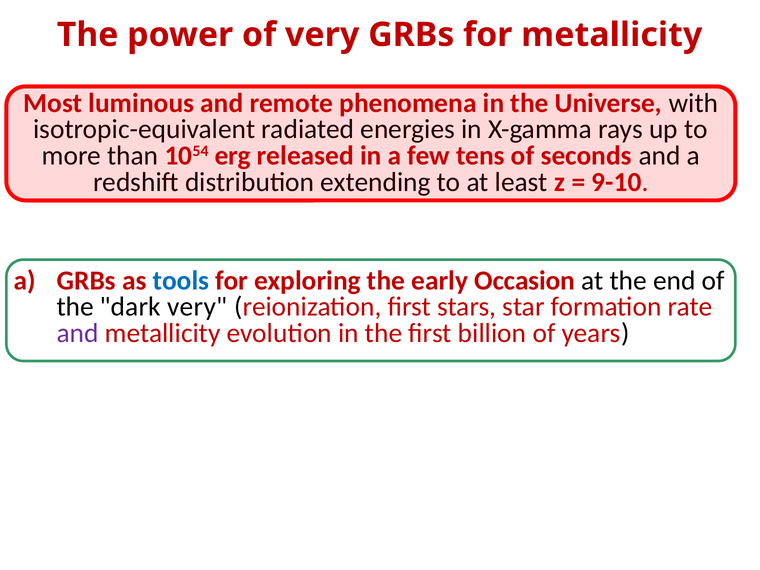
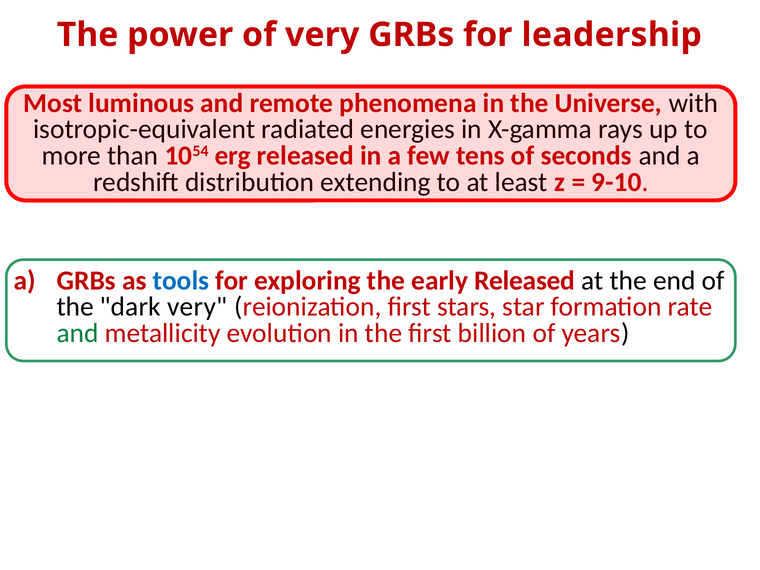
for metallicity: metallicity -> leadership (612, 35)
early Occasion: Occasion -> Released (525, 281)
and colour: purple -> green (78, 333)
